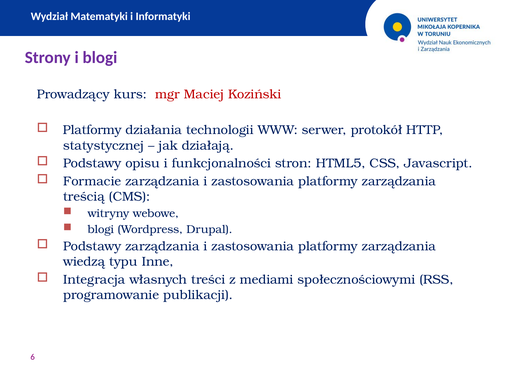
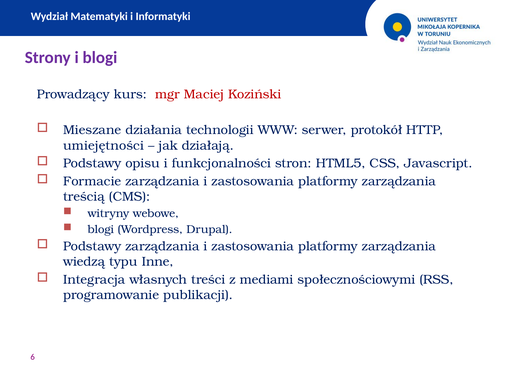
Platformy: Platformy -> Mieszane (92, 130)
statystycznej: statystycznej -> umiejętności (104, 145)
